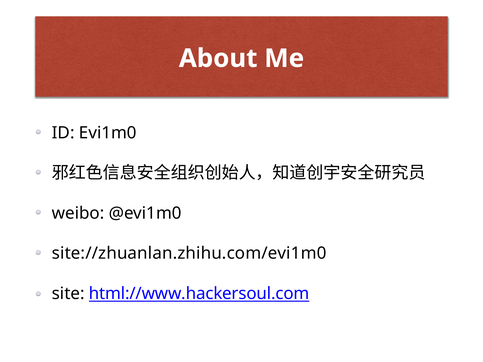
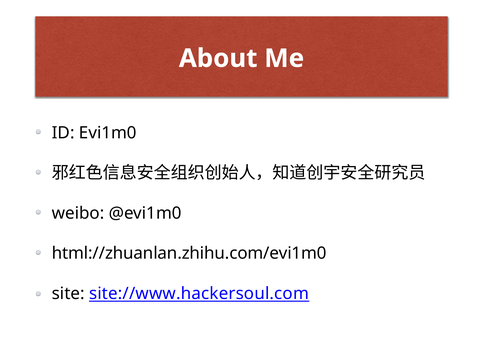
site://zhuanlan.zhihu.com/evi1m0: site://zhuanlan.zhihu.com/evi1m0 -> html://zhuanlan.zhihu.com/evi1m0 (189, 253)
html://www.hackersoul.com: html://www.hackersoul.com -> site://www.hackersoul.com (199, 294)
